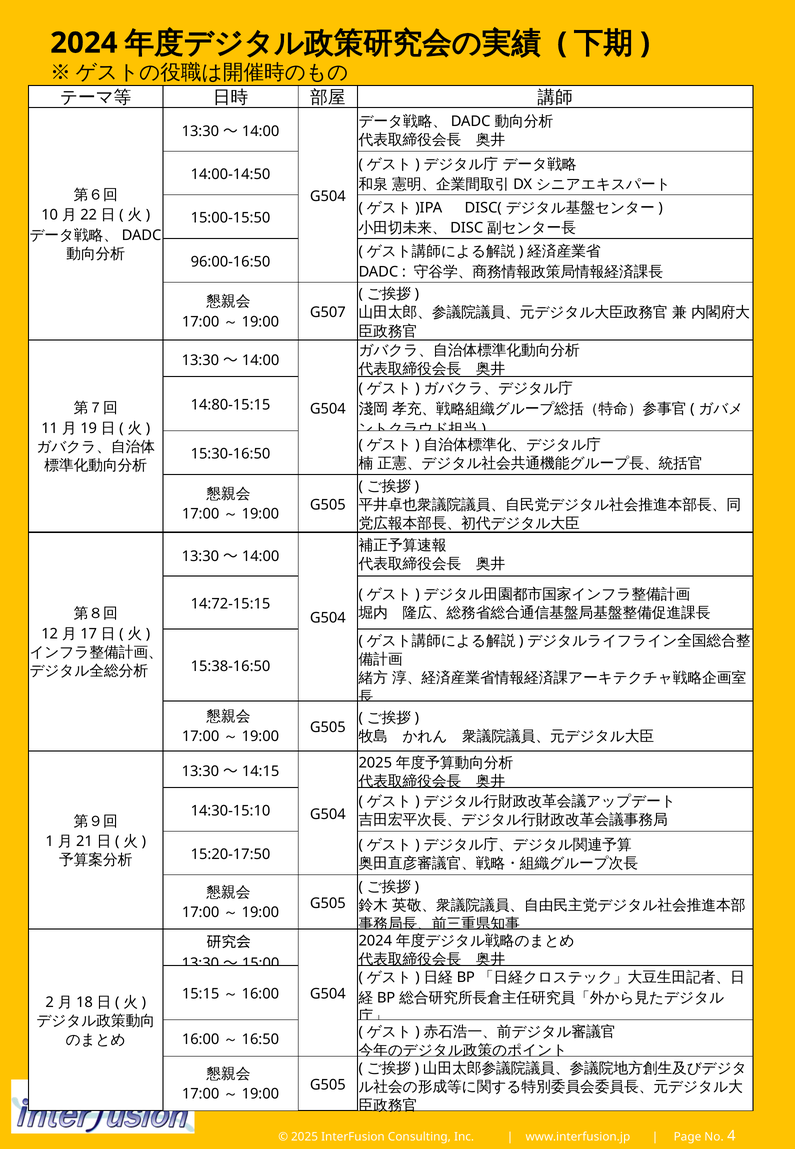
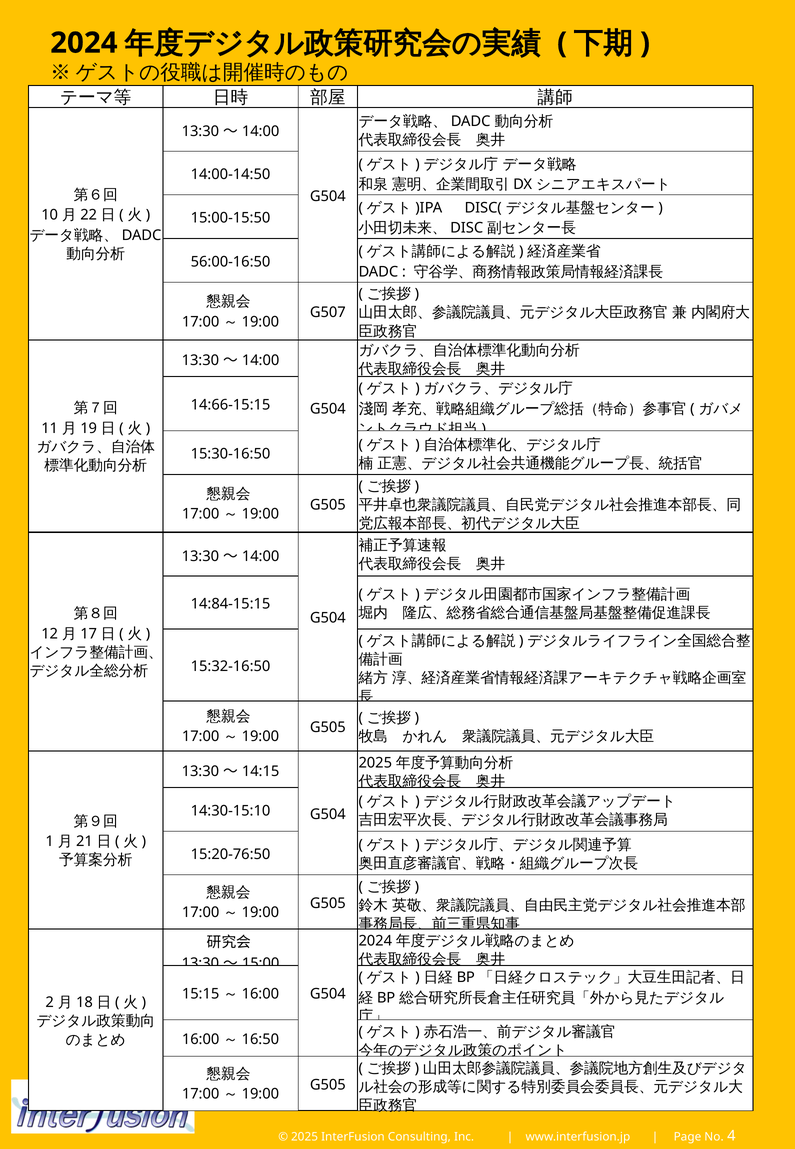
96:00-16:50: 96:00-16:50 -> 56:00-16:50 (231, 262)
14:80-15:15: 14:80-15:15 -> 14:66-15:15 (231, 405)
14:72-15:15: 14:72-15:15 -> 14:84-15:15 (231, 604)
15:38-16:50: 15:38-16:50 -> 15:32-16:50 (231, 666)
15:20-17:50: 15:20-17:50 -> 15:20-76:50 (231, 854)
